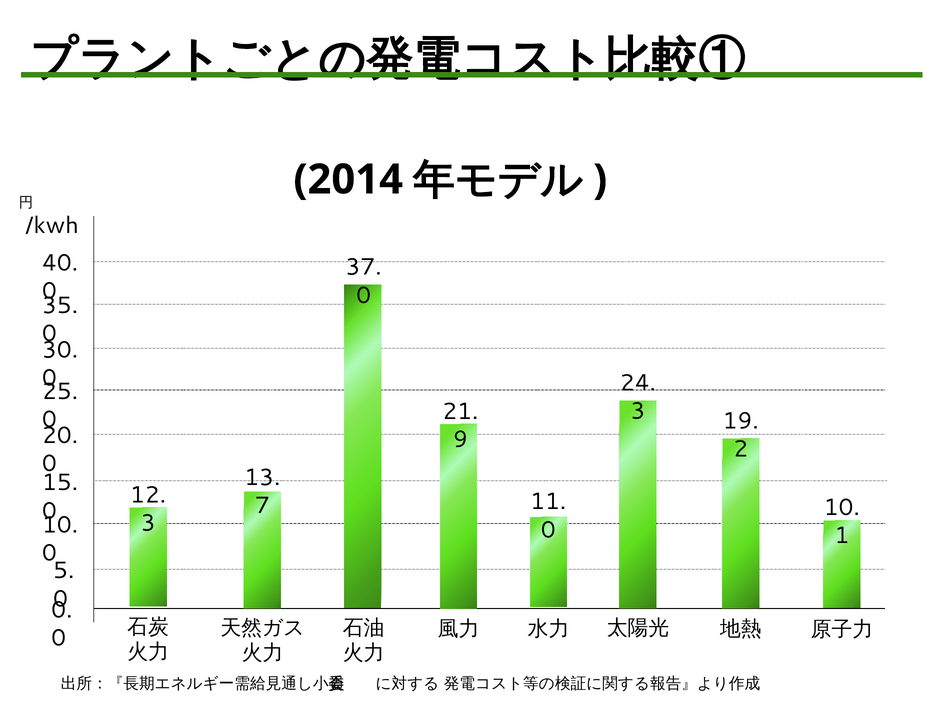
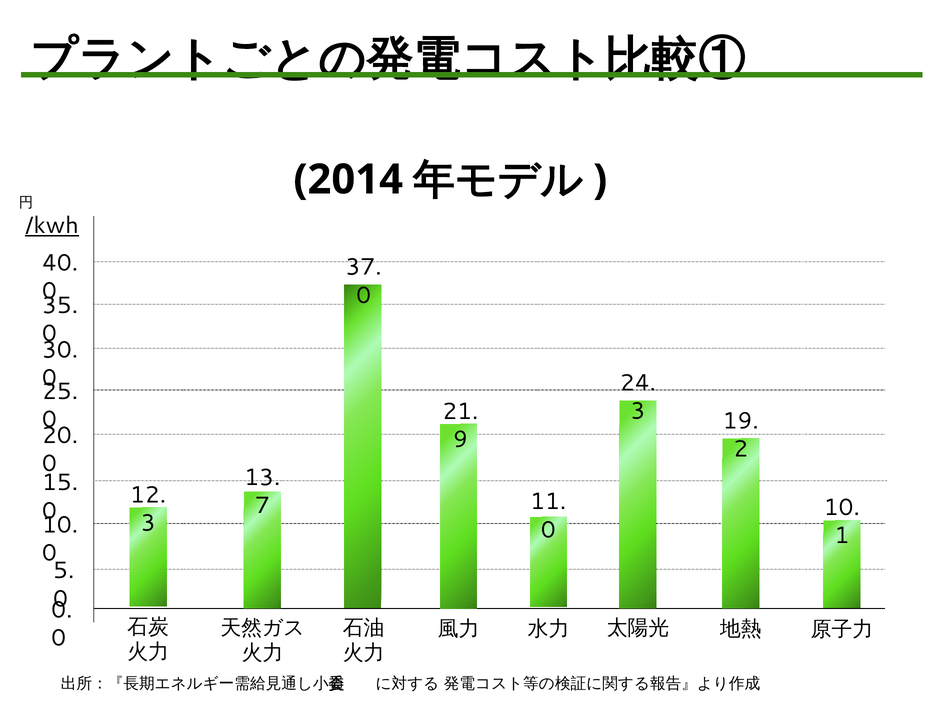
/kwh underline: none -> present (52, 226)
